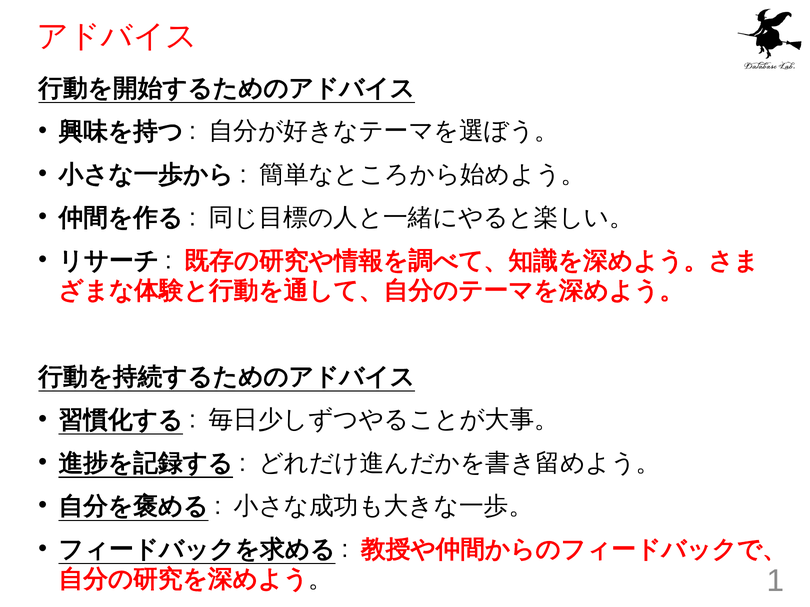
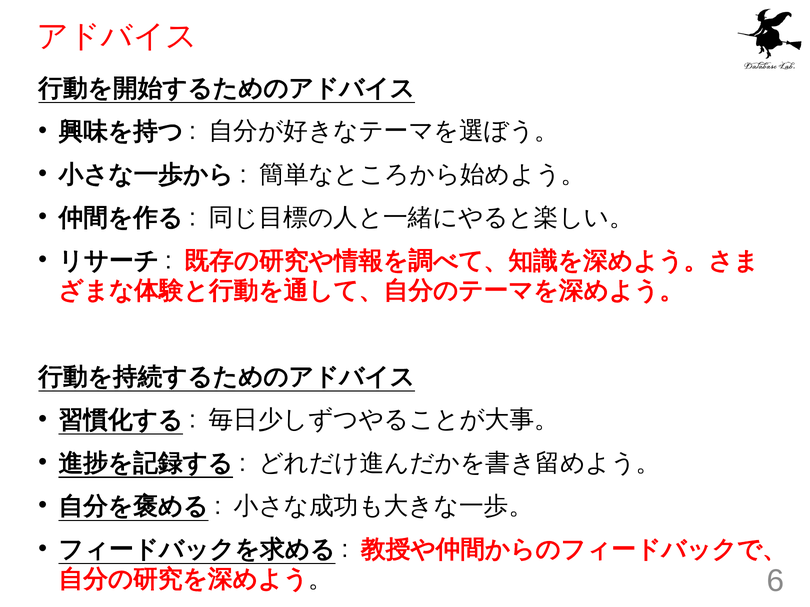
1: 1 -> 6 (775, 581)
